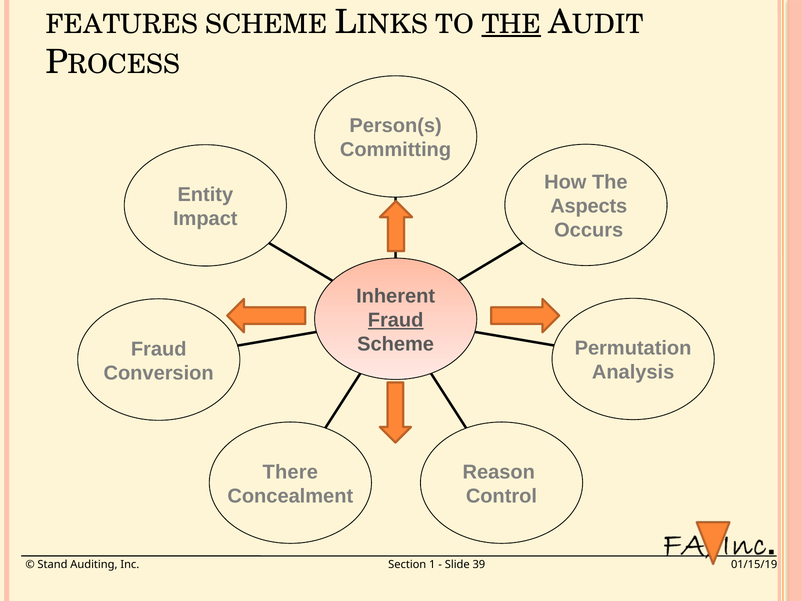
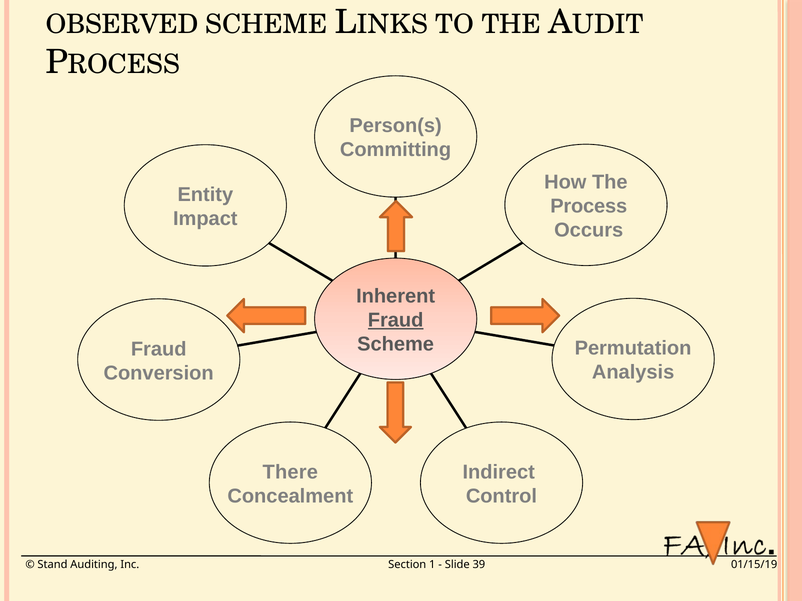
FEATURES: FEATURES -> OBSERVED (122, 25)
THE underline: present -> none (511, 25)
Aspects: Aspects -> Process (589, 206)
Reason: Reason -> Indirect (499, 472)
